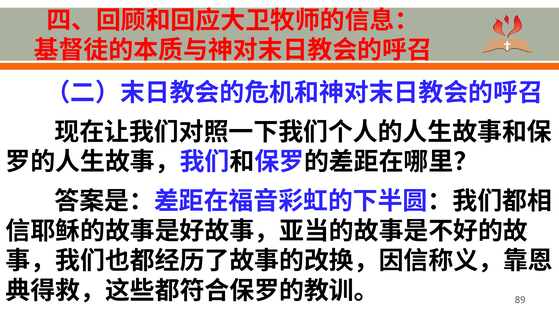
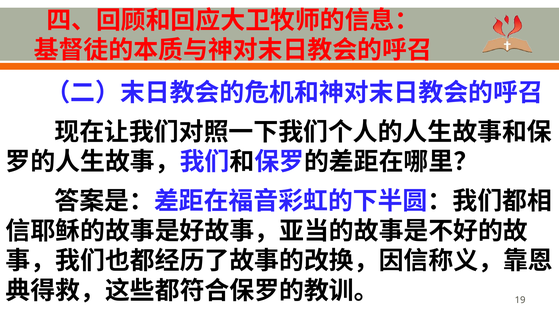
89: 89 -> 19 (520, 300)
